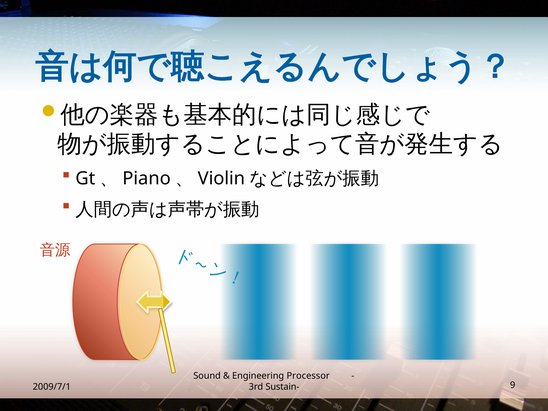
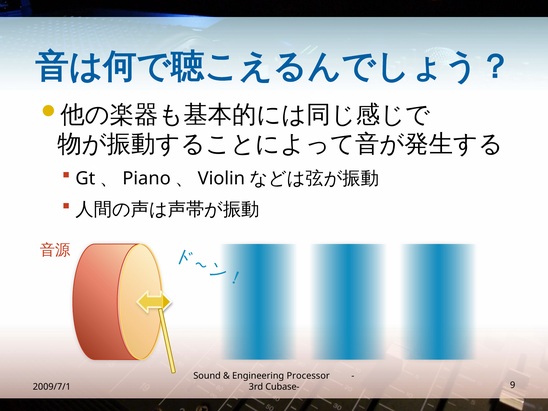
Sustain-: Sustain- -> Cubase- (282, 387)
